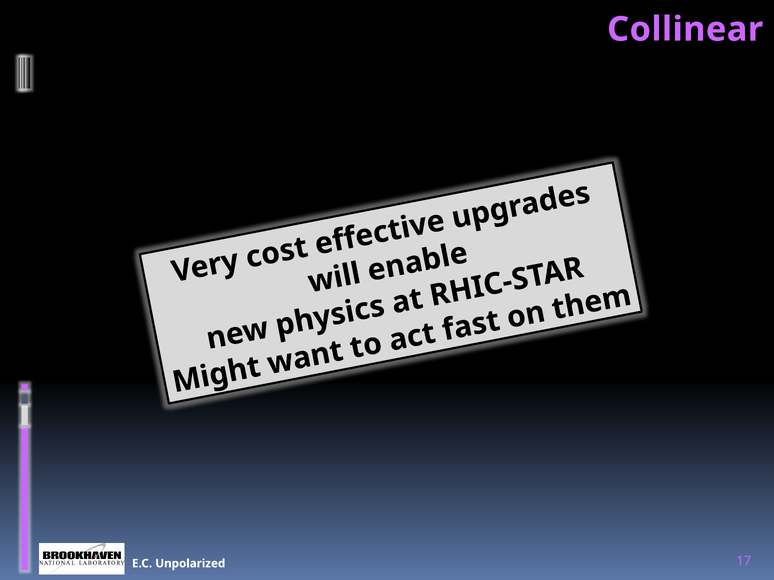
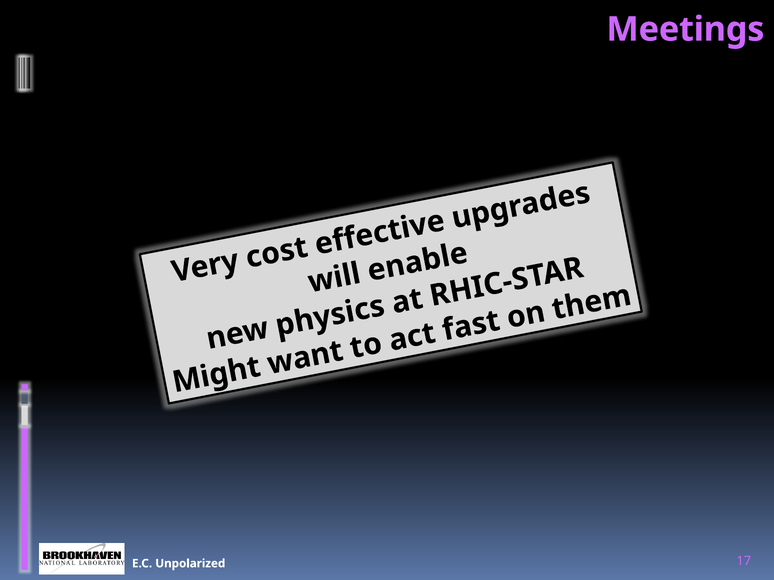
Collinear: Collinear -> Meetings (685, 29)
